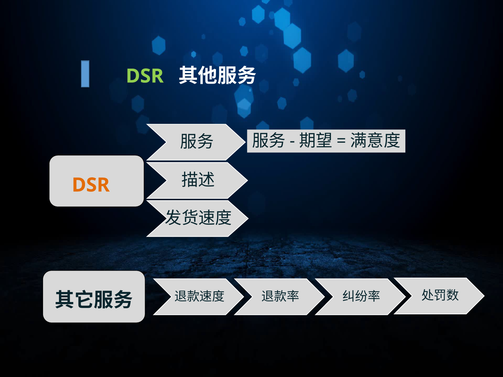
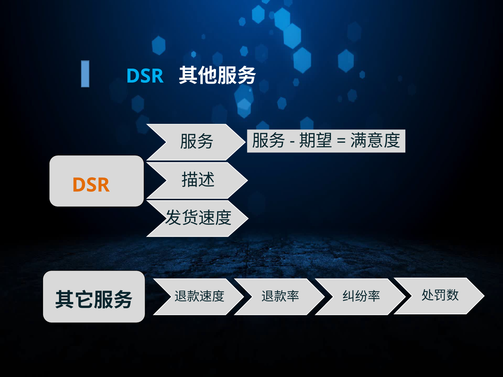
DSR colour: light green -> light blue (145, 76)
